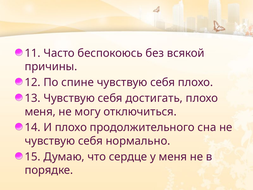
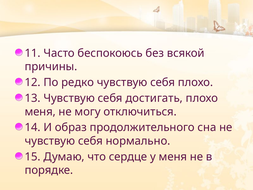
спине: спине -> редко (78, 82)
И плохо: плохо -> образ (71, 127)
